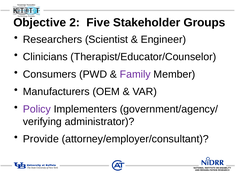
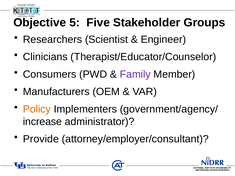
2: 2 -> 5 (75, 23)
Policy colour: purple -> orange (37, 109)
verifying: verifying -> increase (42, 122)
